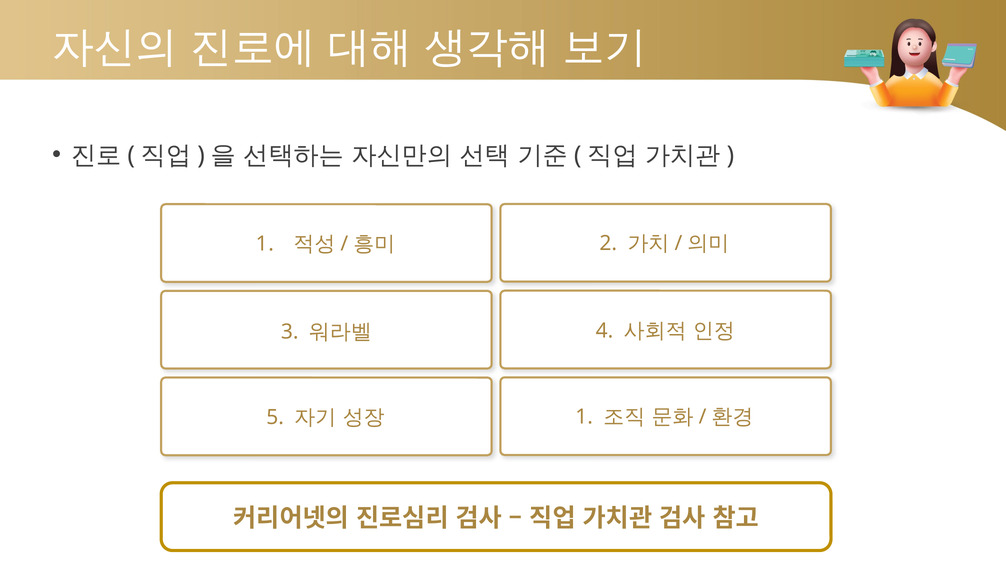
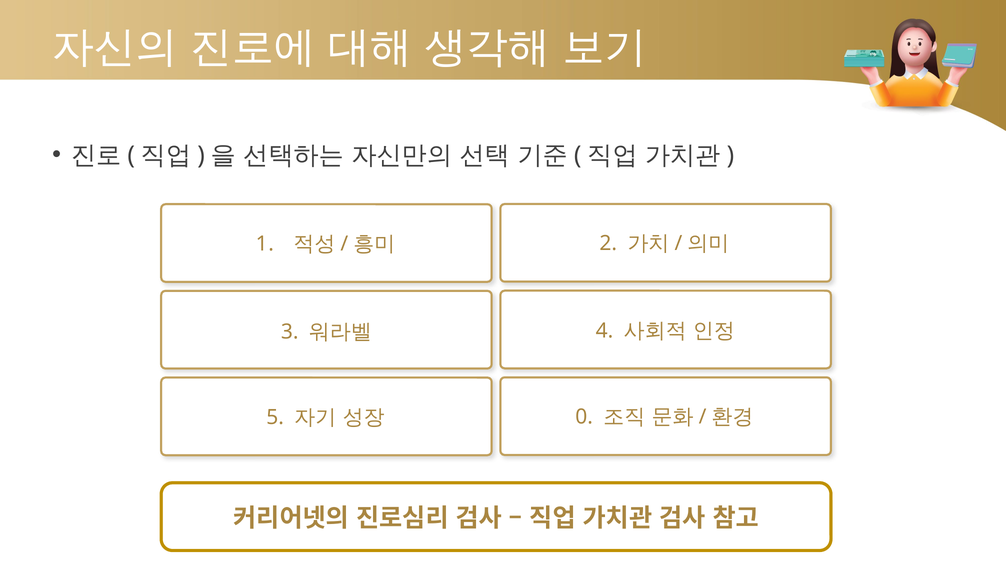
1: 1 -> 0 (584, 417)
